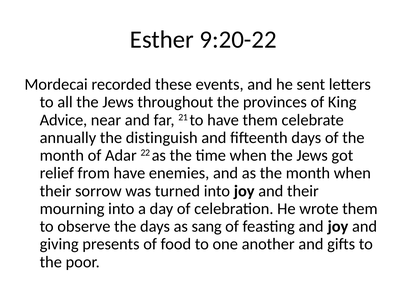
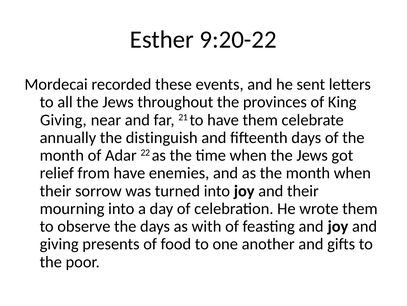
Advice: Advice -> Giving (63, 120)
sang: sang -> with (207, 226)
